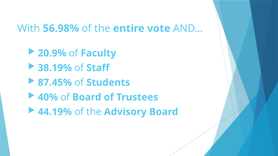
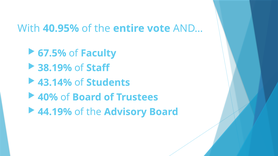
56.98%: 56.98% -> 40.95% (61, 28)
20.9%: 20.9% -> 67.5% (52, 53)
87.45%: 87.45% -> 43.14% (55, 83)
